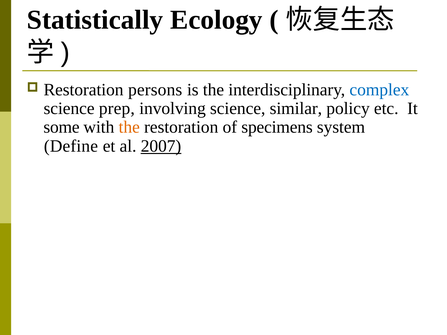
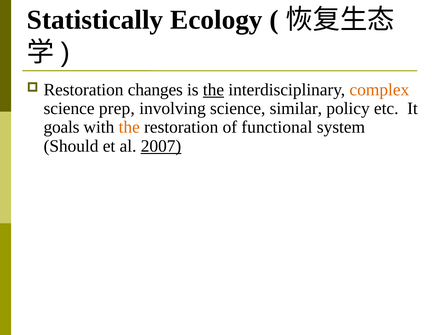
persons: persons -> changes (155, 90)
the underline: none -> present (213, 90)
complex colour: blue -> orange (379, 90)
some: some -> goals (61, 127)
specimens: specimens -> functional (277, 127)
Define: Define -> Should (71, 146)
